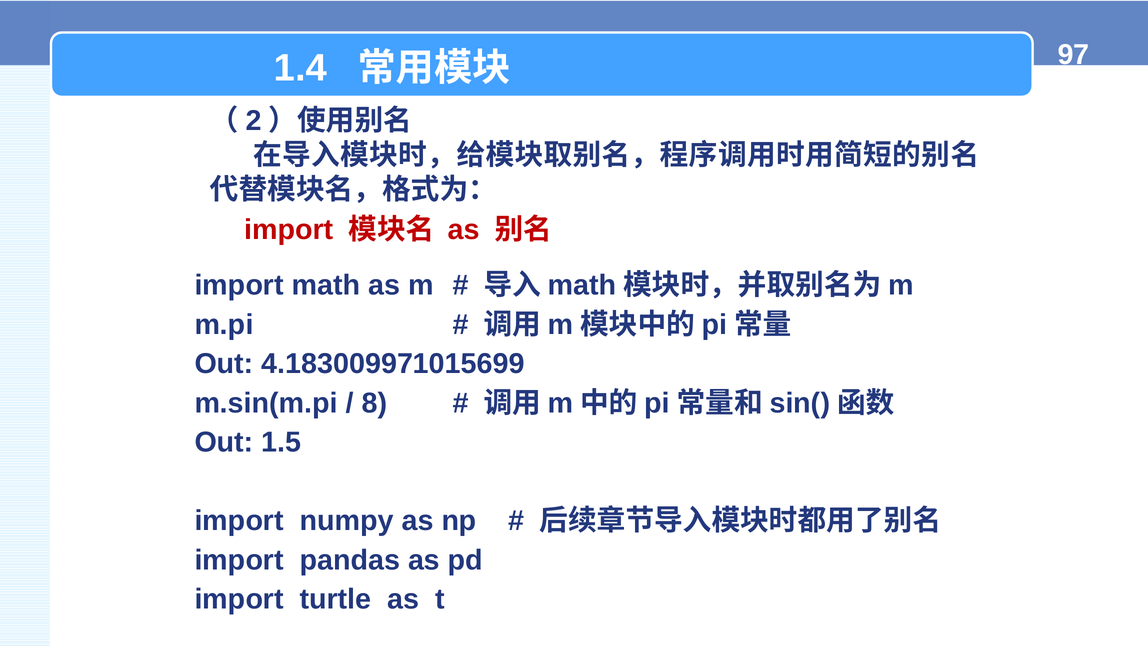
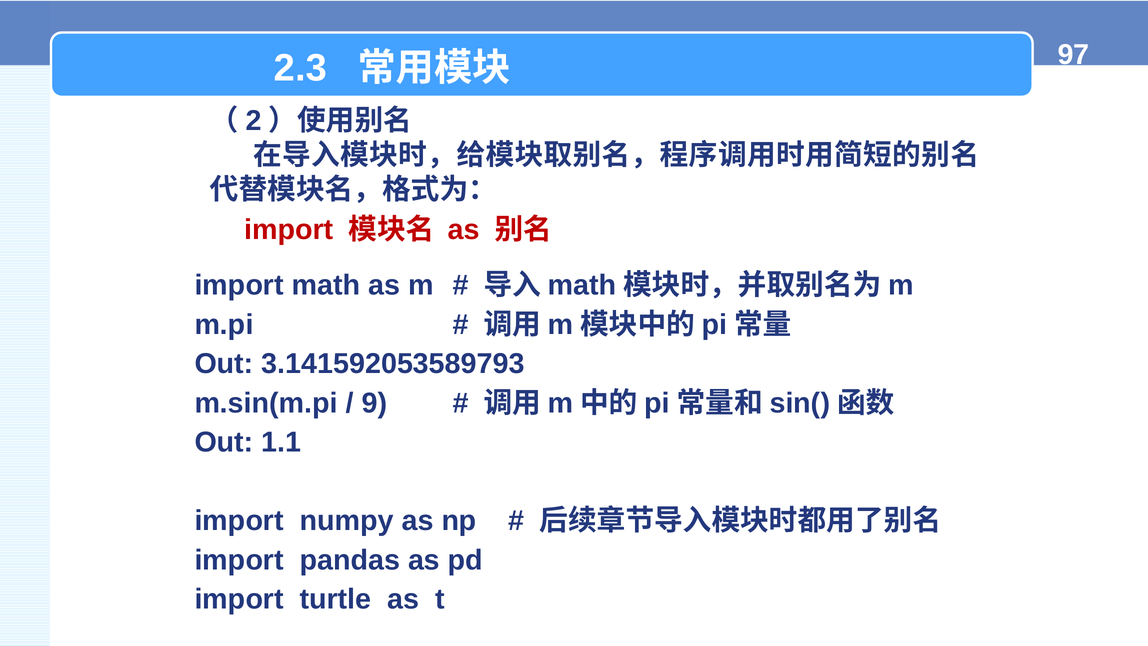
1.4: 1.4 -> 2.3 (301, 68)
4.183009971015699: 4.183009971015699 -> 3.141592053589793 (393, 364)
8: 8 -> 9 (375, 403)
1.5: 1.5 -> 1.1 (281, 442)
